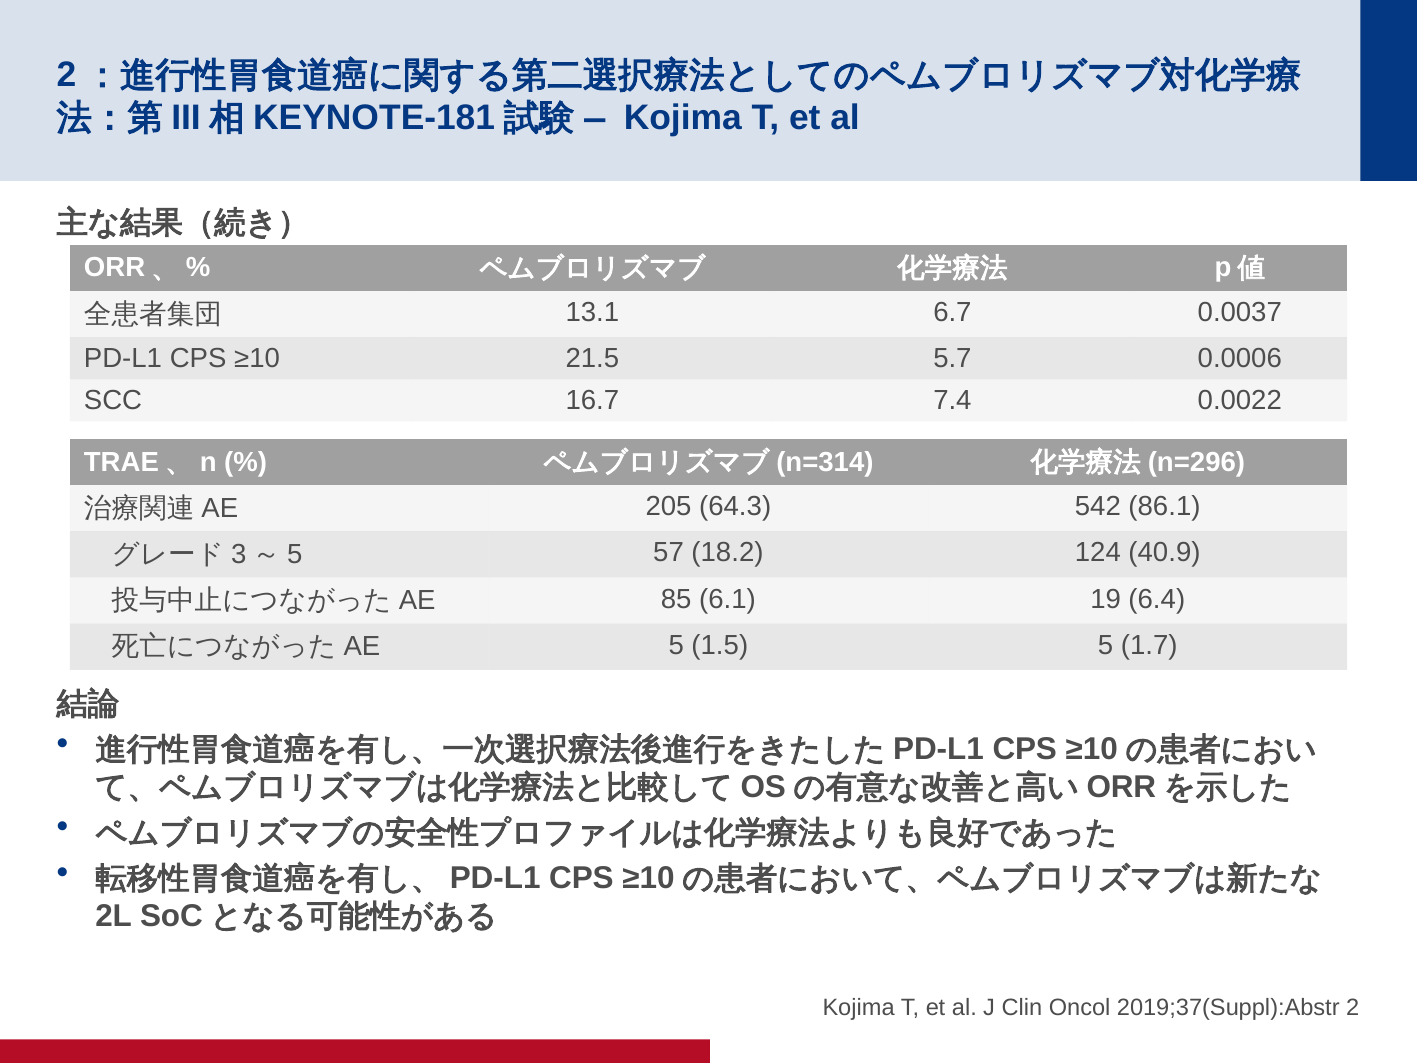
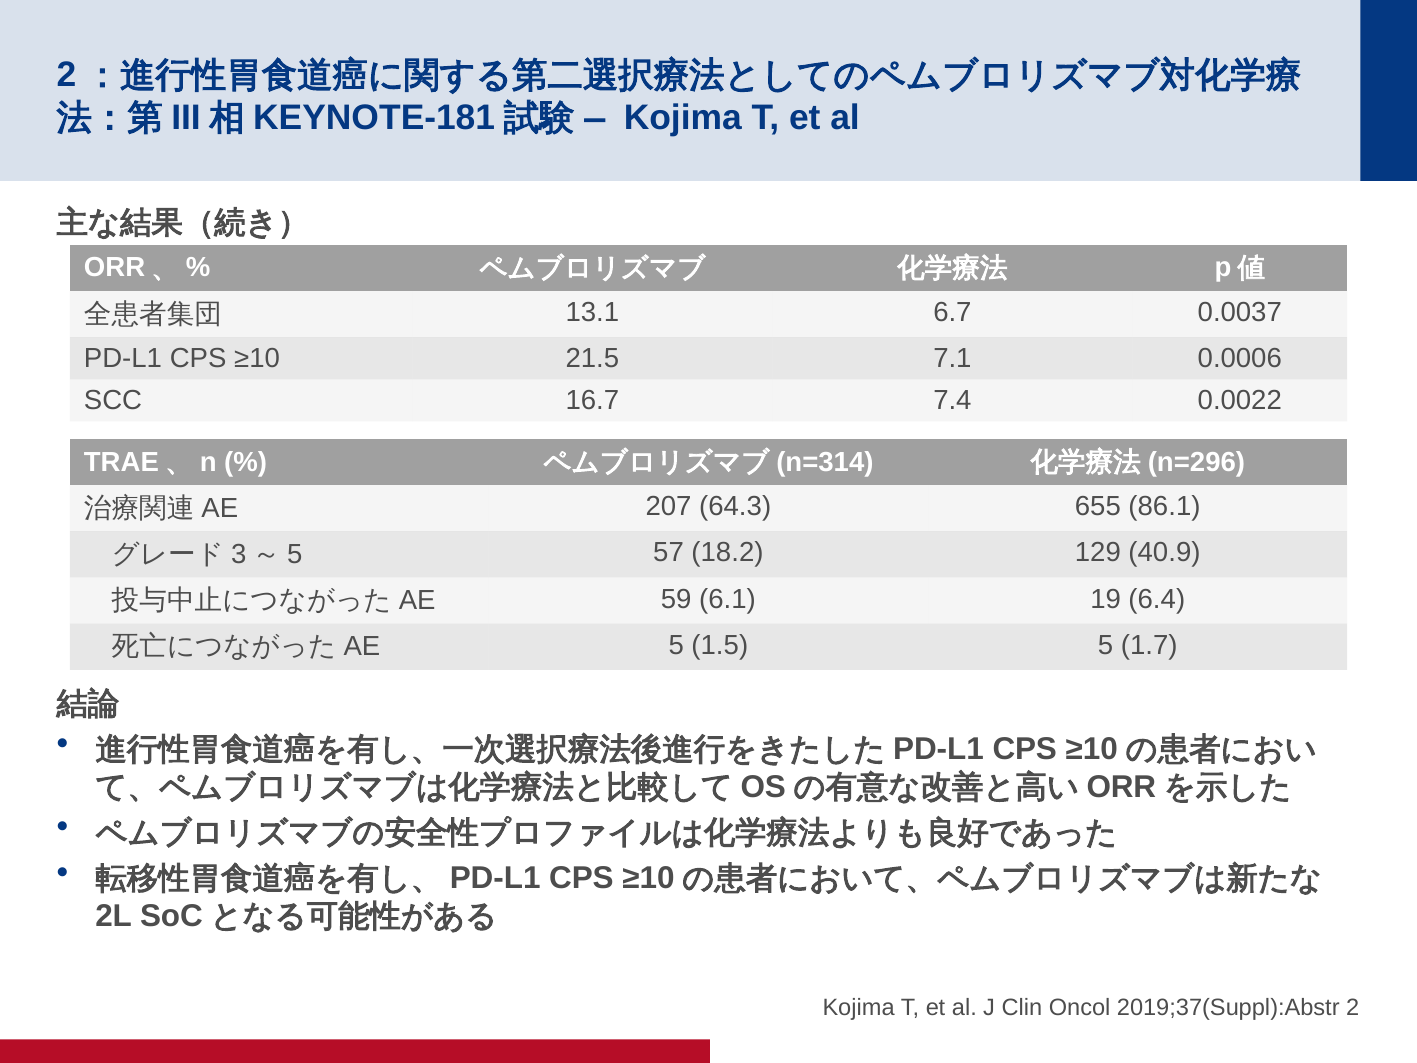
5.7: 5.7 -> 7.1 (952, 359)
205: 205 -> 207 (669, 506)
542: 542 -> 655 (1098, 506)
124: 124 -> 129 (1098, 553)
85: 85 -> 59 (676, 599)
